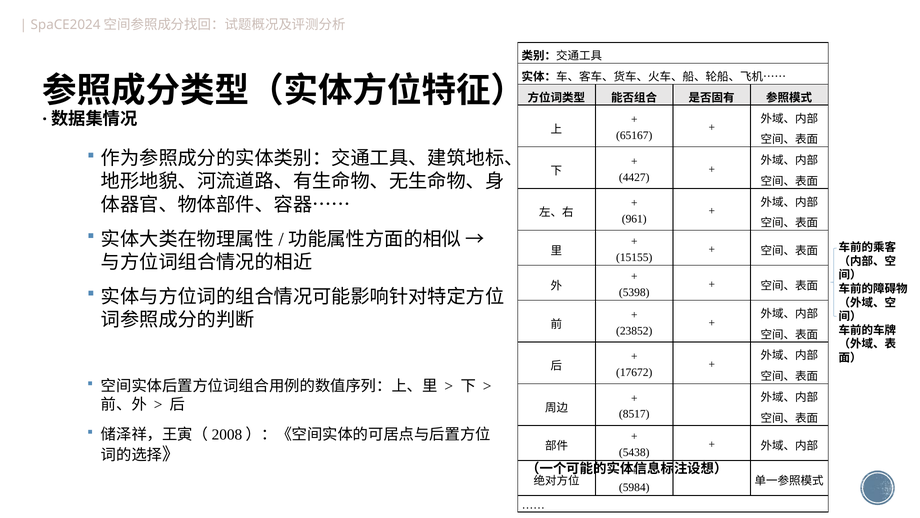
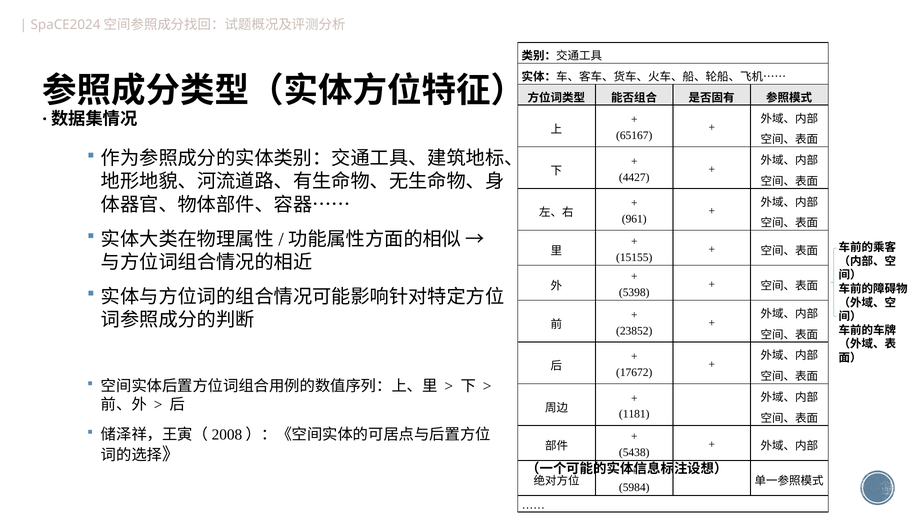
8517: 8517 -> 1181 (634, 414)
